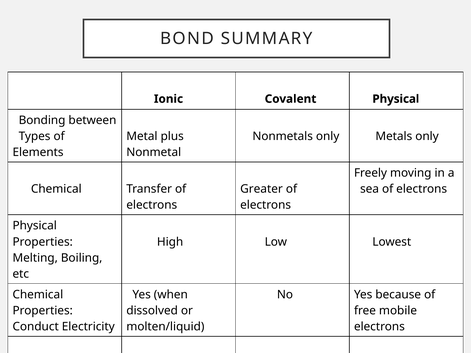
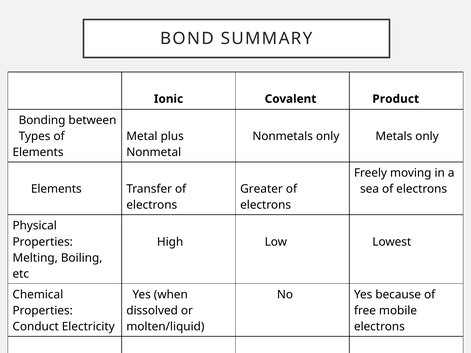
Covalent Physical: Physical -> Product (396, 99)
Chemical: Chemical -> Elements (56, 189)
